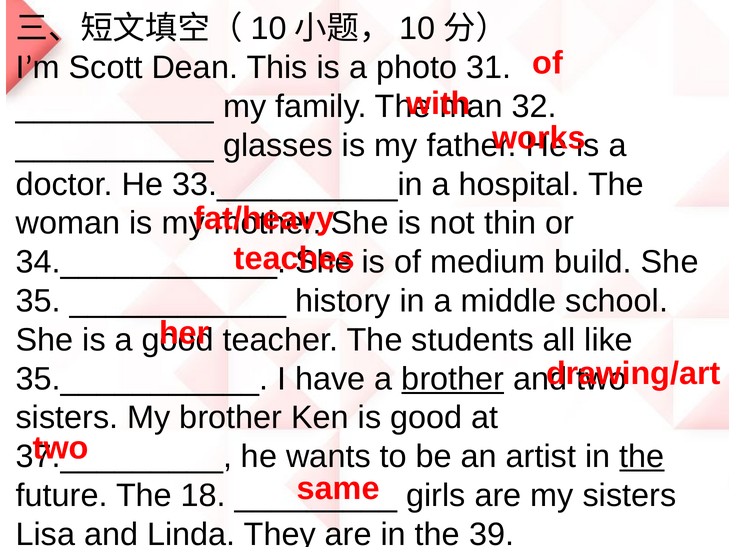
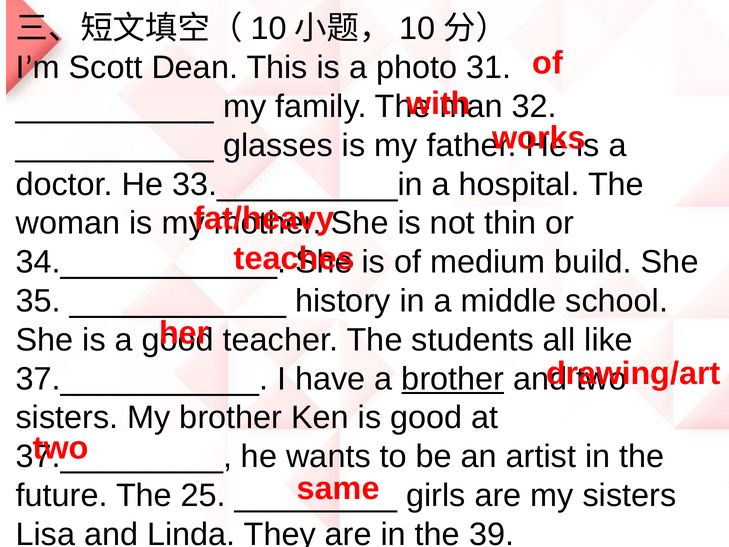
35.___________: 35.___________ -> 37.___________ (142, 379)
the underline: present -> none (642, 456)
18: 18 -> 25 (203, 495)
